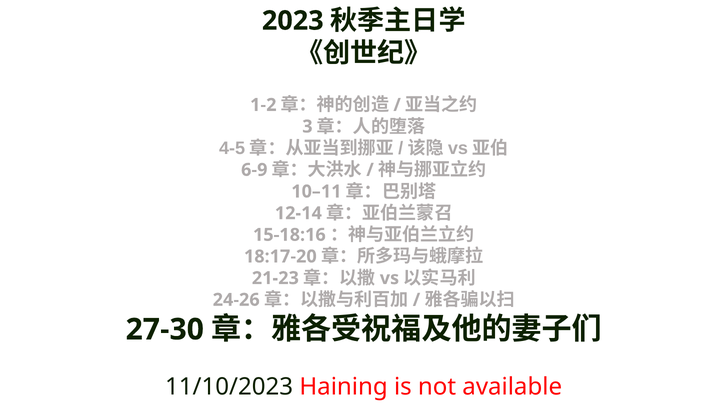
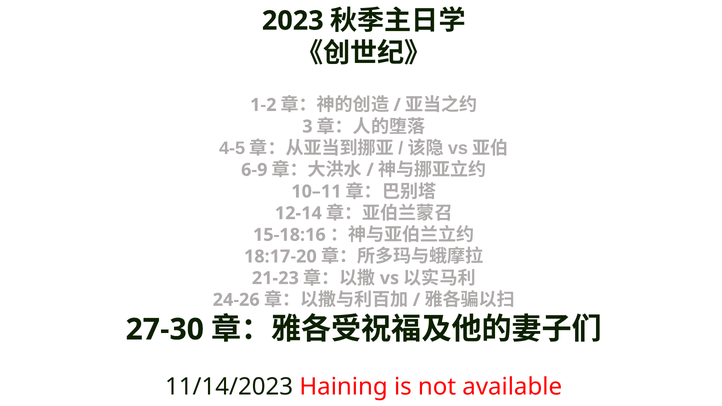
11/10/2023: 11/10/2023 -> 11/14/2023 (229, 387)
